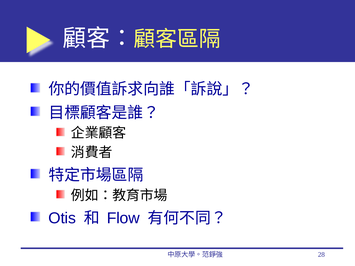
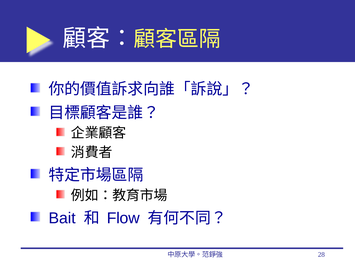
Otis: Otis -> Bait (62, 218)
